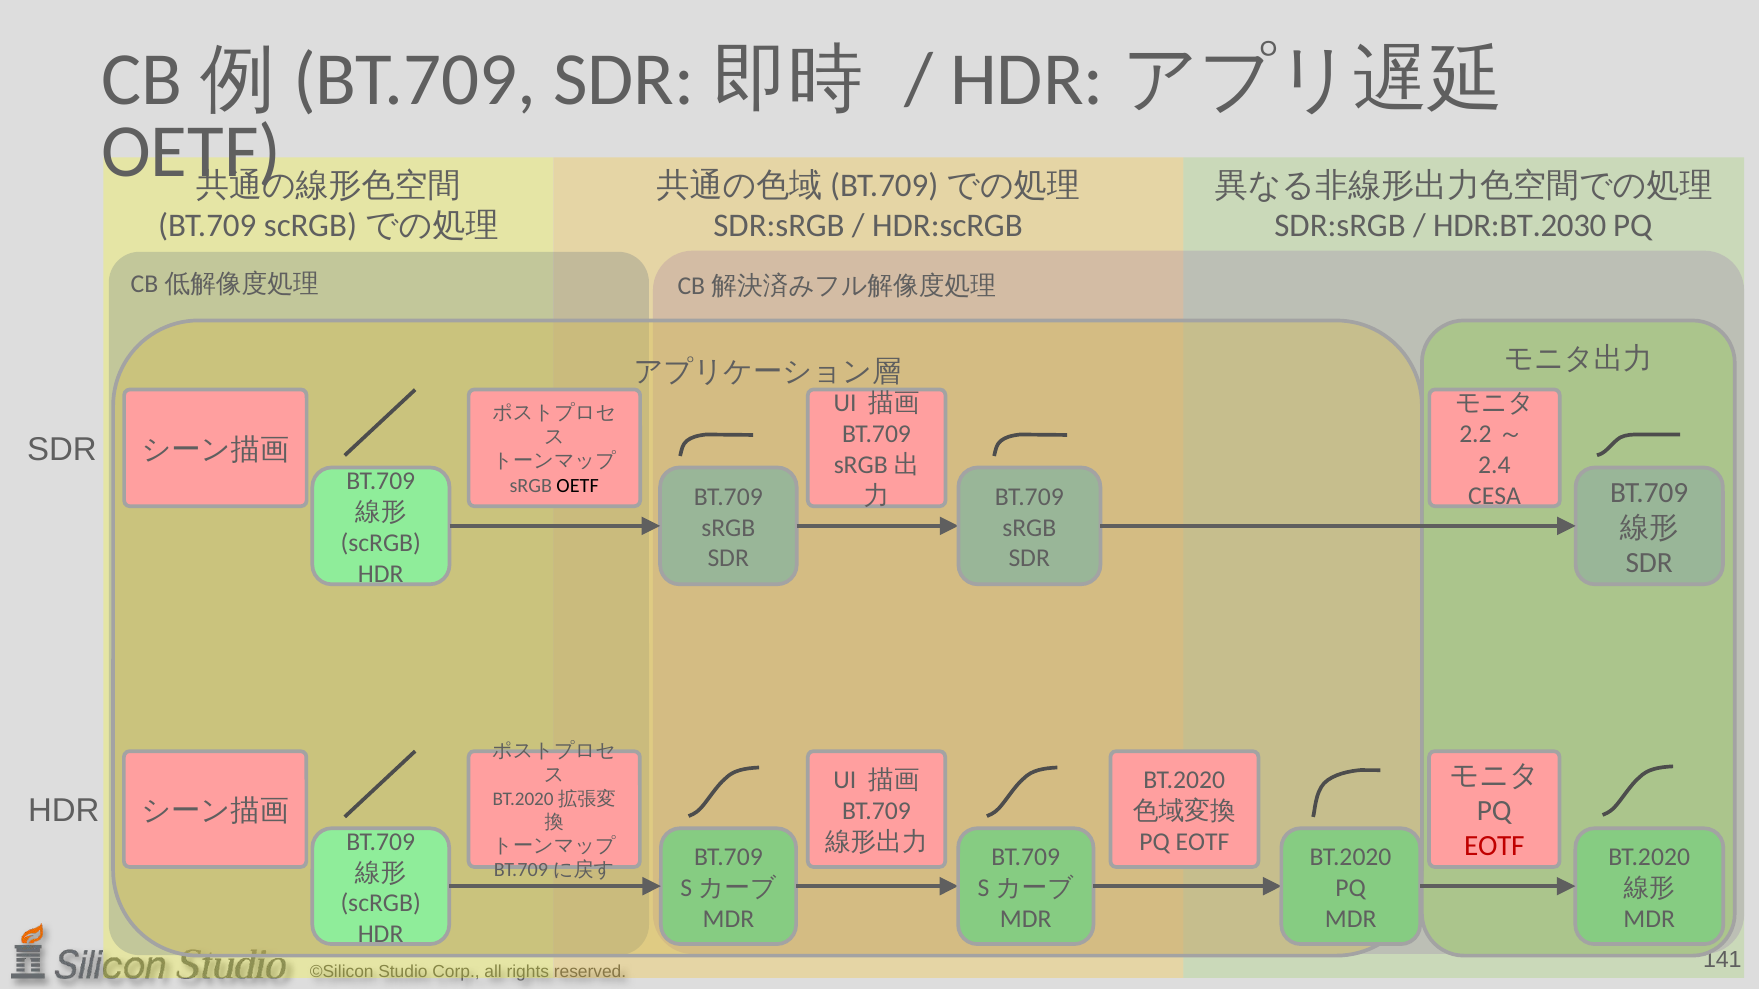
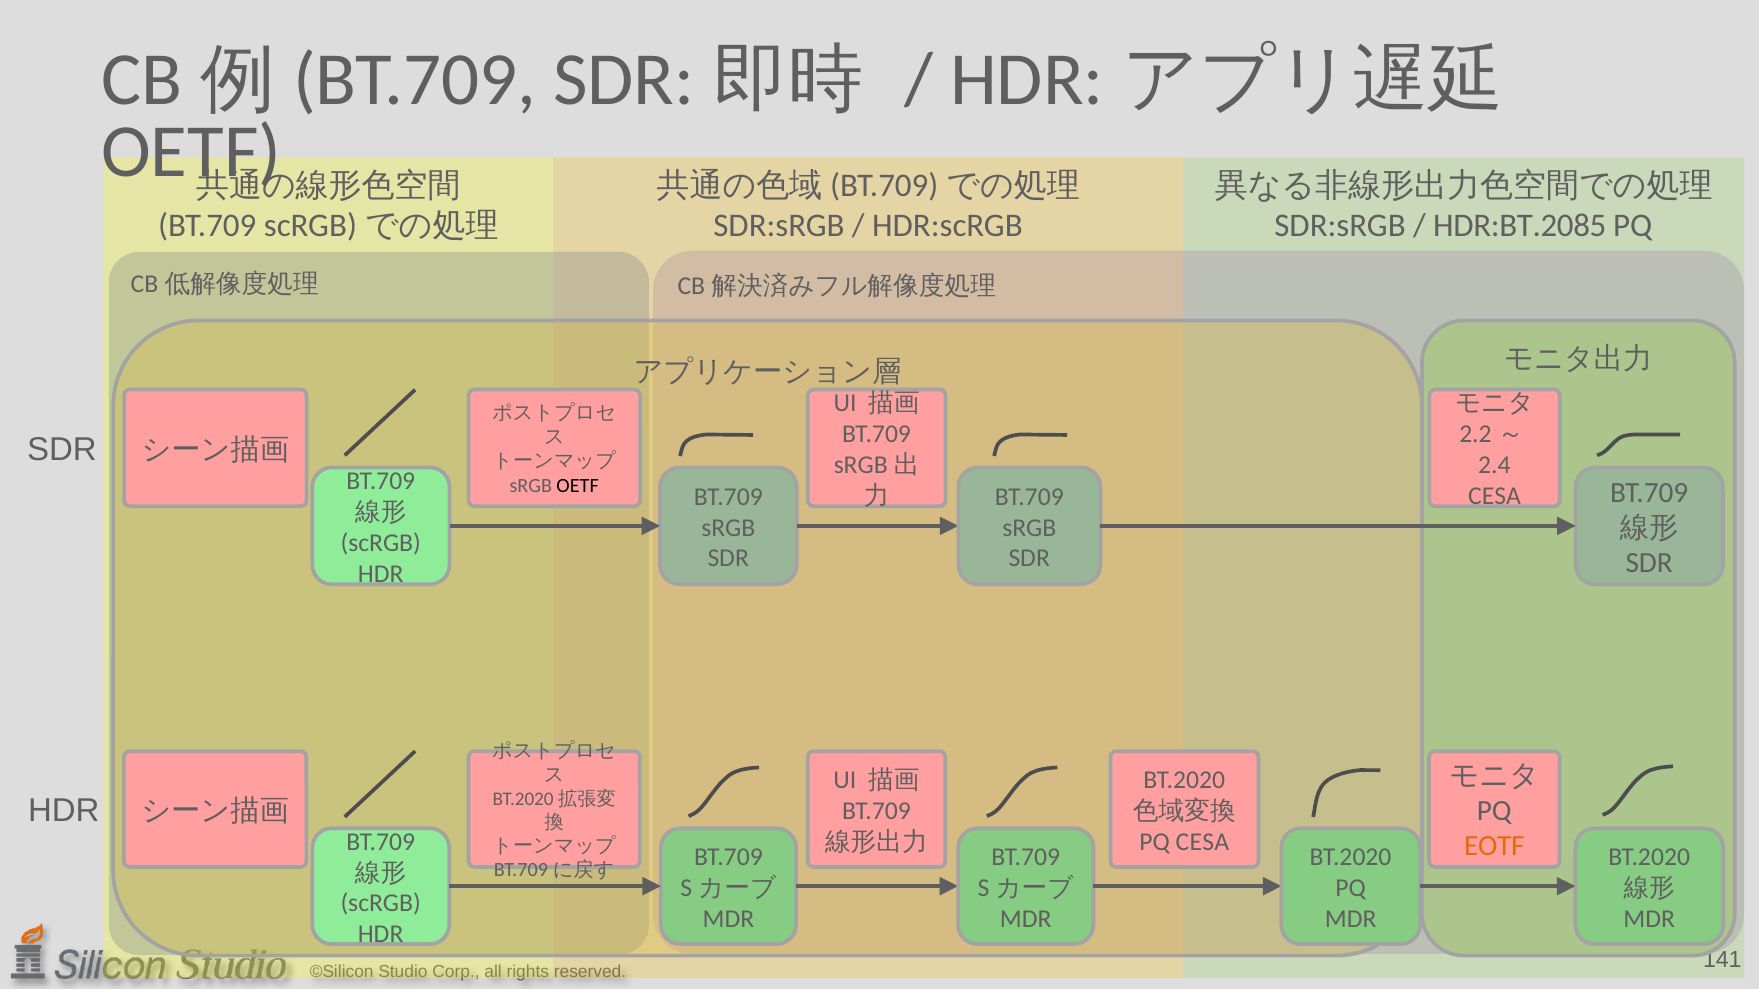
HDR:BT.2030: HDR:BT.2030 -> HDR:BT.2085 (1520, 225)
EOTF: EOTF -> CESA (1202, 842)
EOTF colour: red -> orange (1494, 847)
